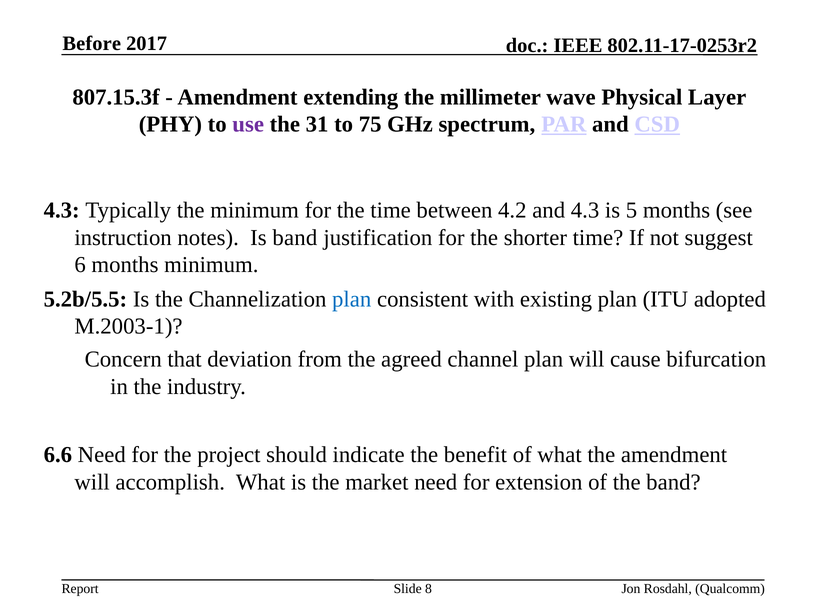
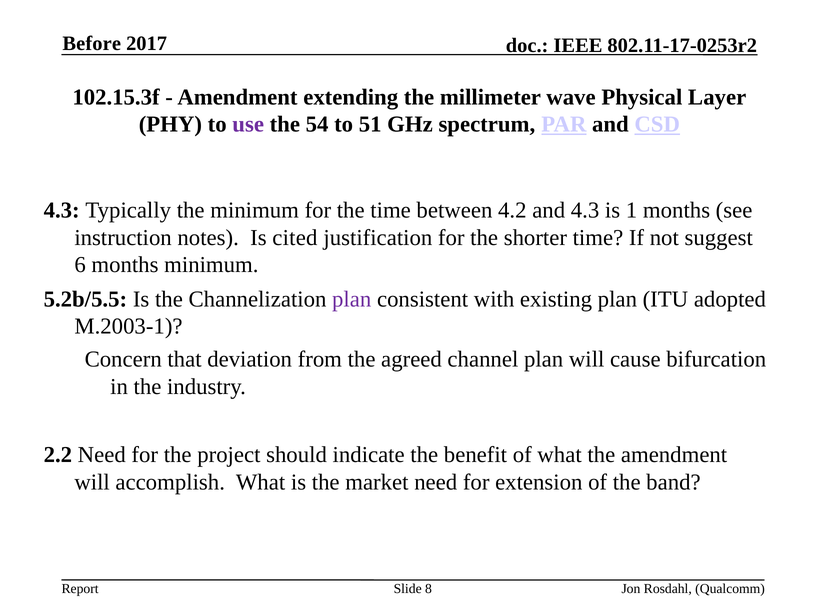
807.15.3f: 807.15.3f -> 102.15.3f (116, 97)
31: 31 -> 54 (317, 124)
75: 75 -> 51 (370, 124)
5: 5 -> 1 (631, 210)
Is band: band -> cited (295, 238)
plan colour: blue -> purple (352, 299)
6.6: 6.6 -> 2.2 (58, 455)
